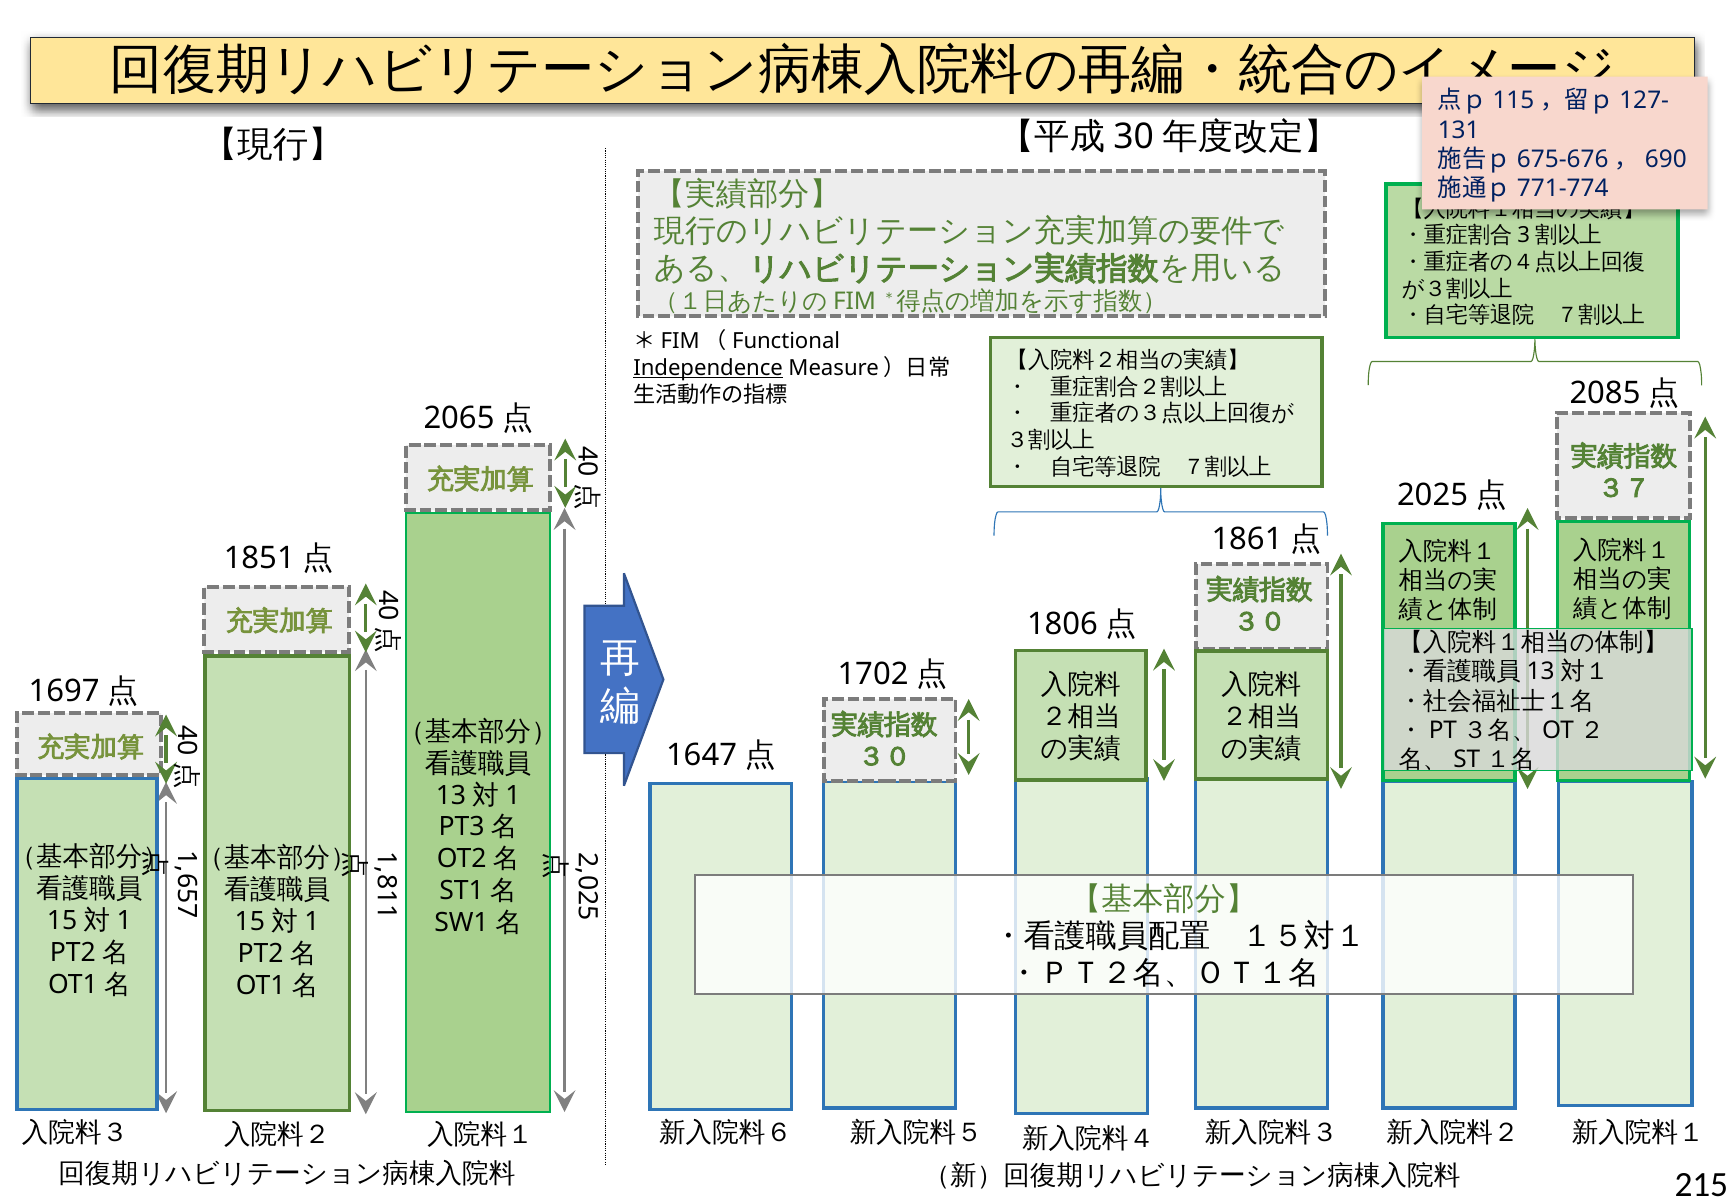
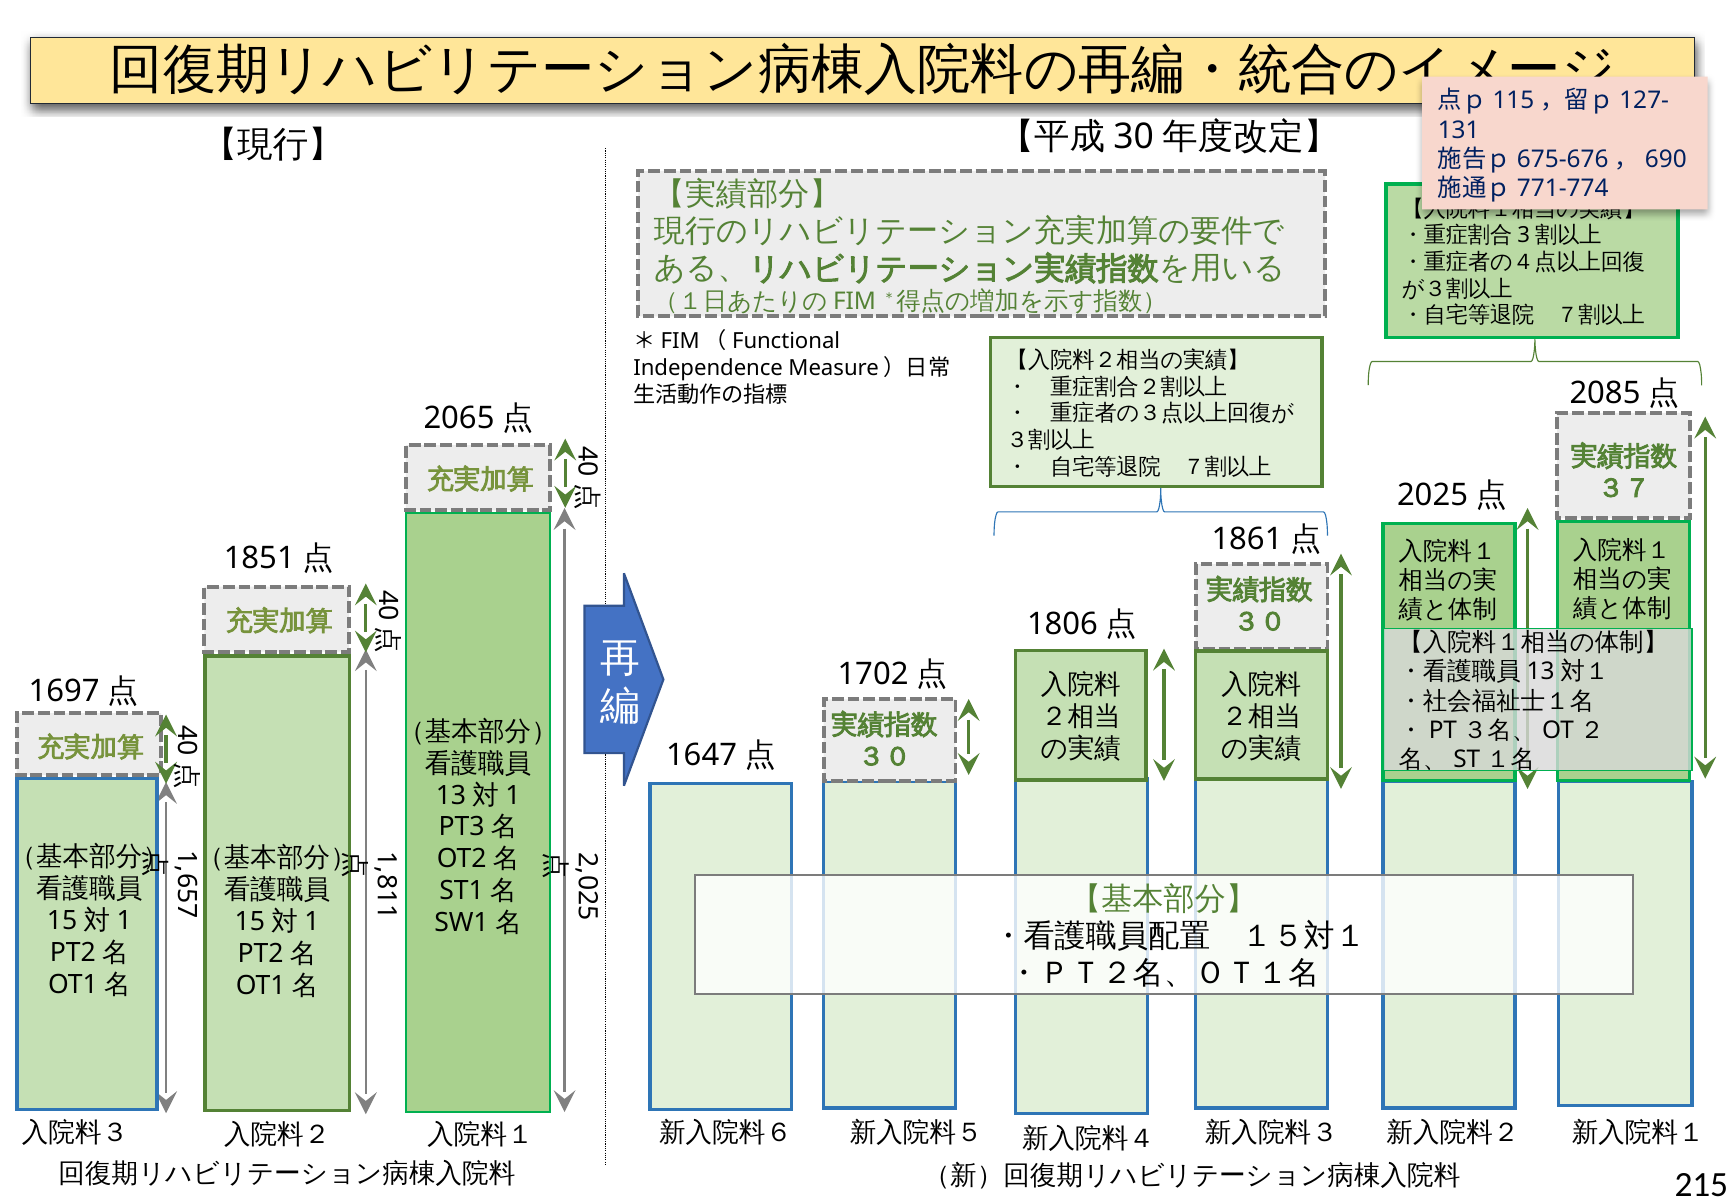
Independence underline: present -> none (708, 368)
